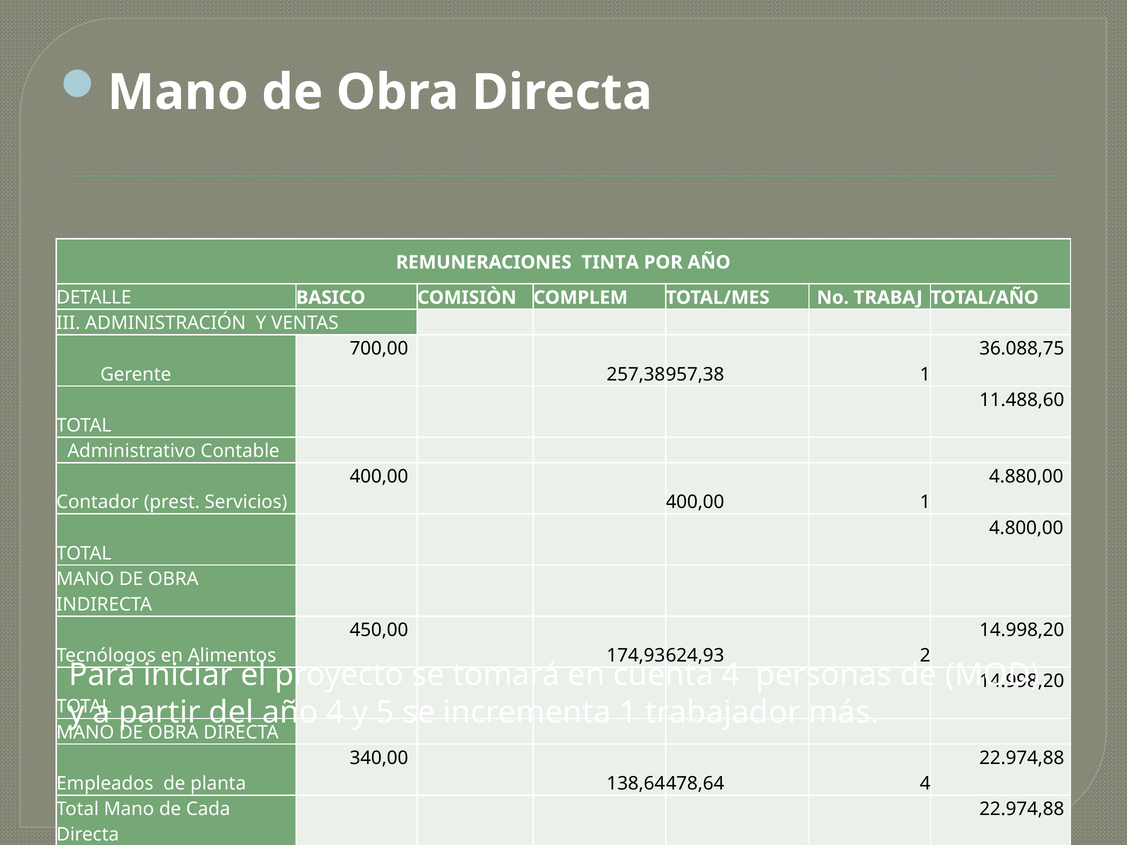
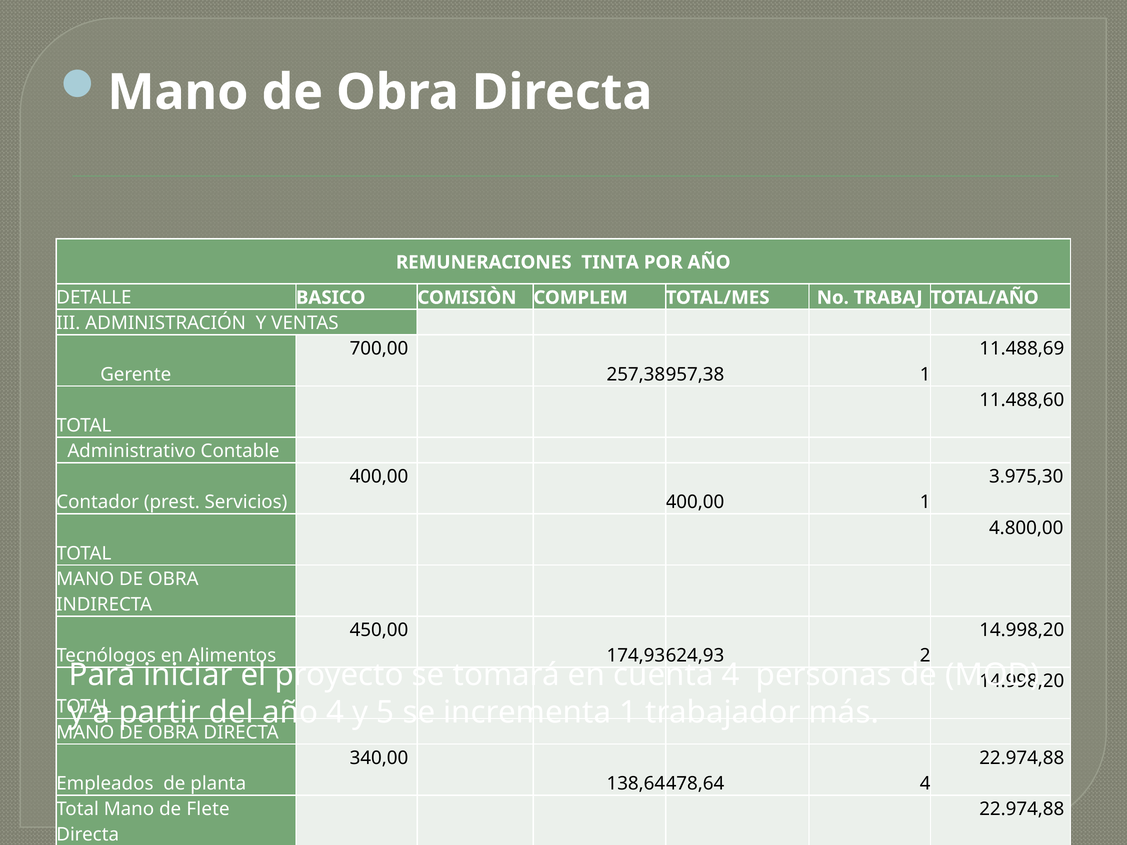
36.088,75: 36.088,75 -> 11.488,69 (1022, 349)
4.880,00: 4.880,00 -> 3.975,30 (1026, 477)
Cada: Cada -> Flete (208, 809)
